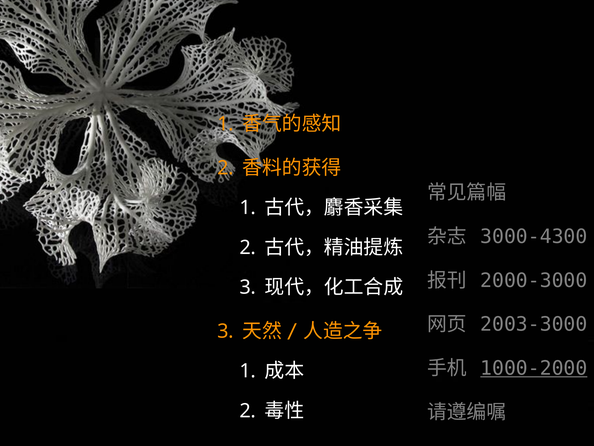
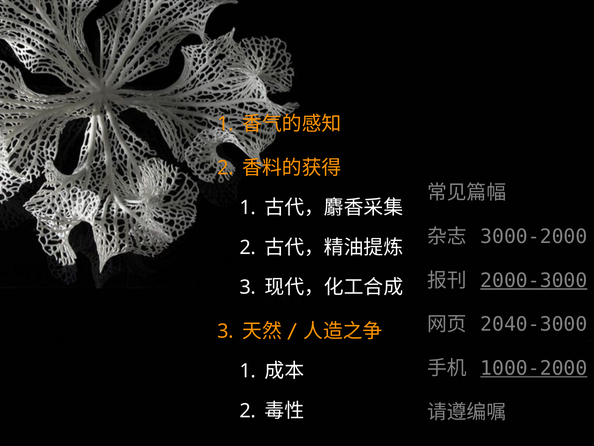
3000-4300: 3000-4300 -> 3000-2000 (534, 236)
2000-3000 underline: none -> present (534, 280)
2003-3000: 2003-3000 -> 2040-3000 (534, 324)
